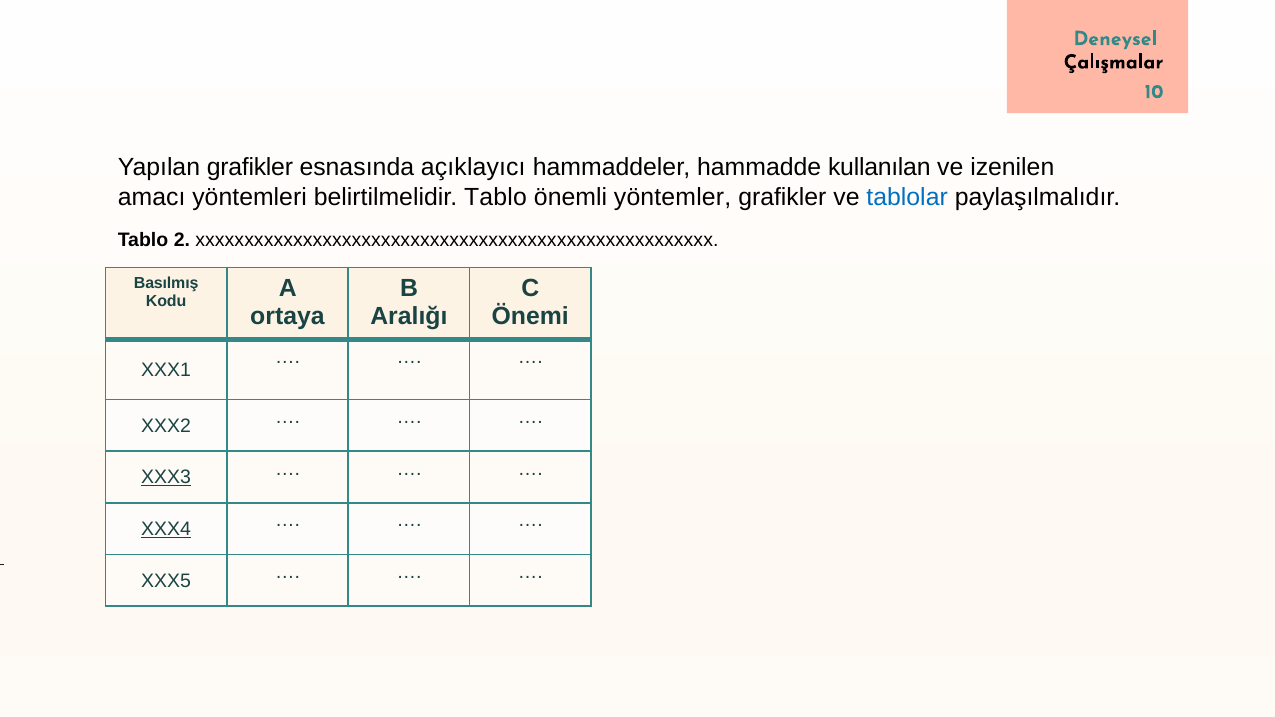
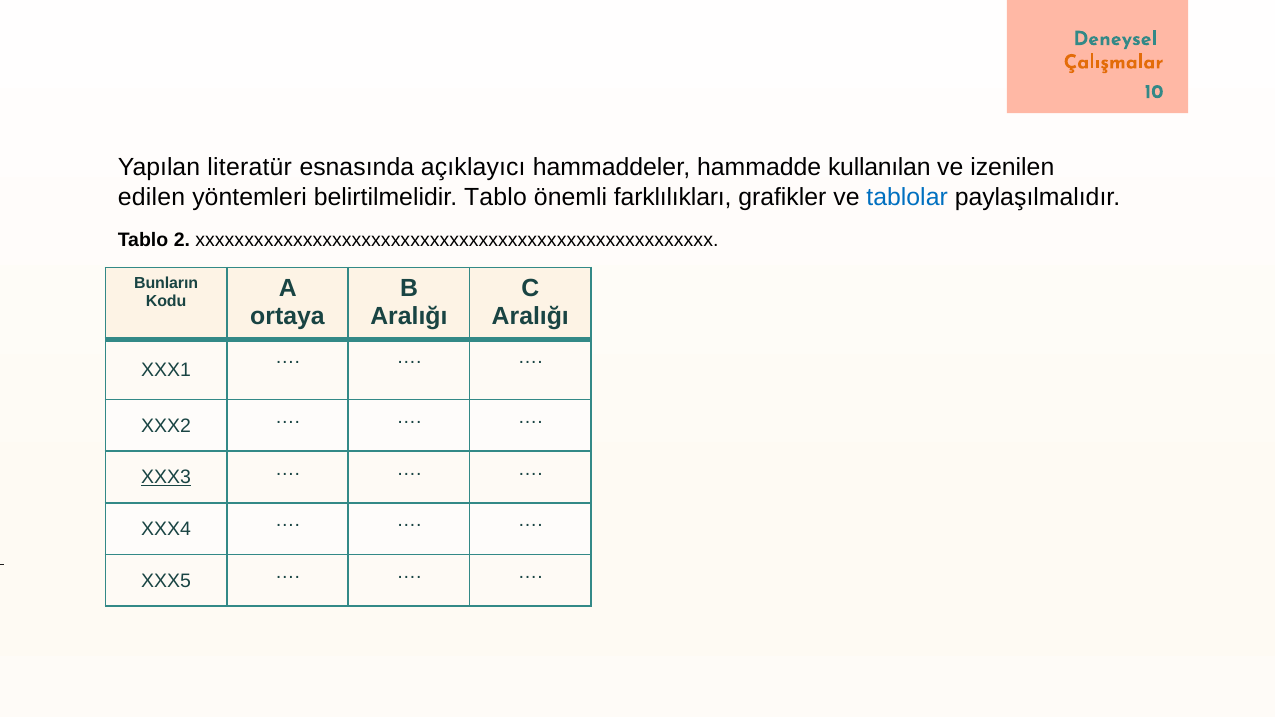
Çalışmalar colour: black -> orange (1114, 62)
Yapılan grafikler: grafikler -> literatür (250, 167)
amacı: amacı -> edilen (152, 197)
yöntemler: yöntemler -> farklılıkları (673, 197)
Basılmış: Basılmış -> Bunların (166, 283)
Önemi: Önemi -> Aralığı (530, 316)
XXX4 underline: present -> none (166, 529)
